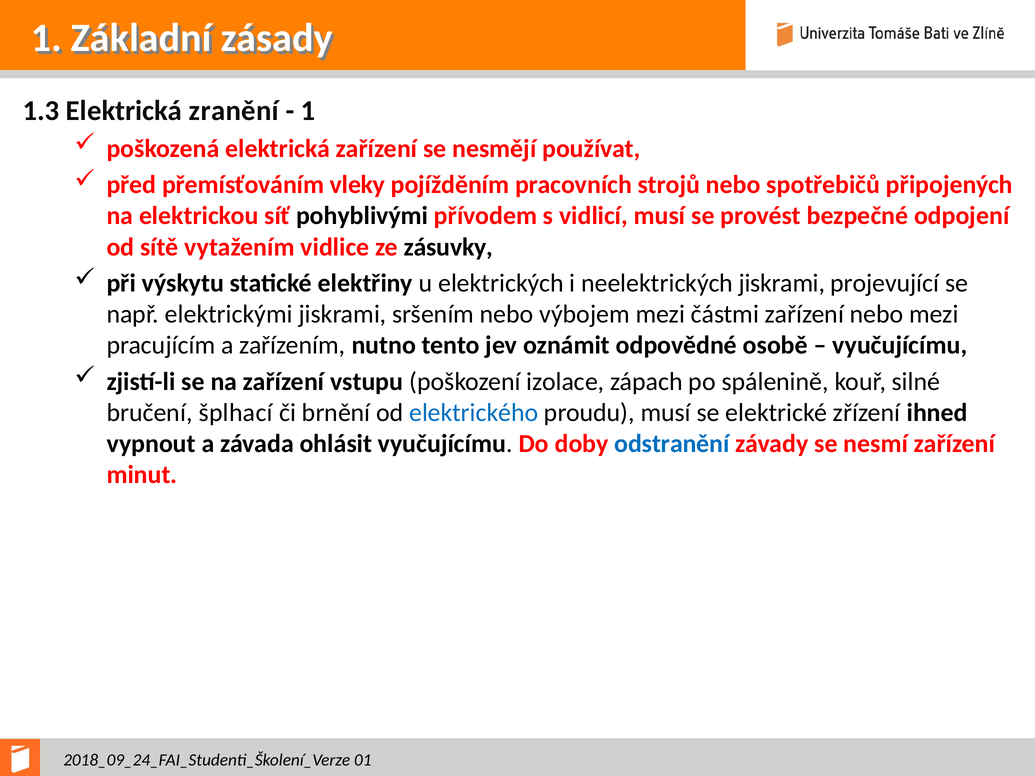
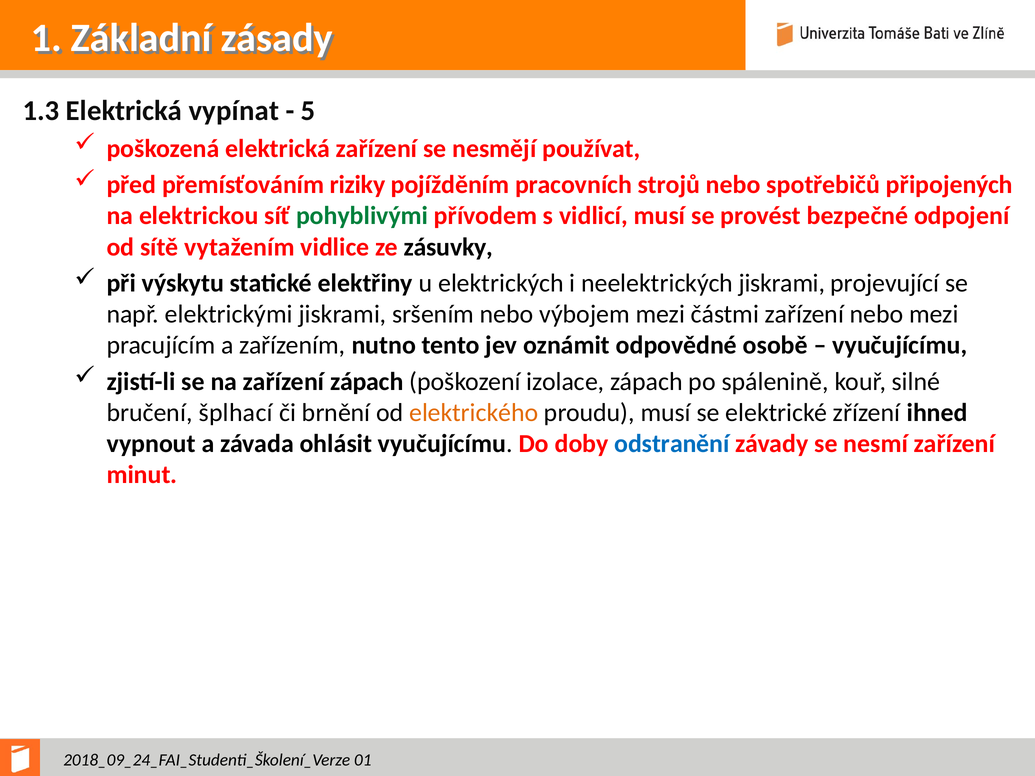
zranění: zranění -> vypínat (234, 111)
1: 1 -> 5 (308, 111)
vleky: vleky -> riziky (358, 185)
pohyblivými colour: black -> green (362, 216)
zařízení vstupu: vstupu -> zápach (367, 382)
elektrického colour: blue -> orange (474, 413)
